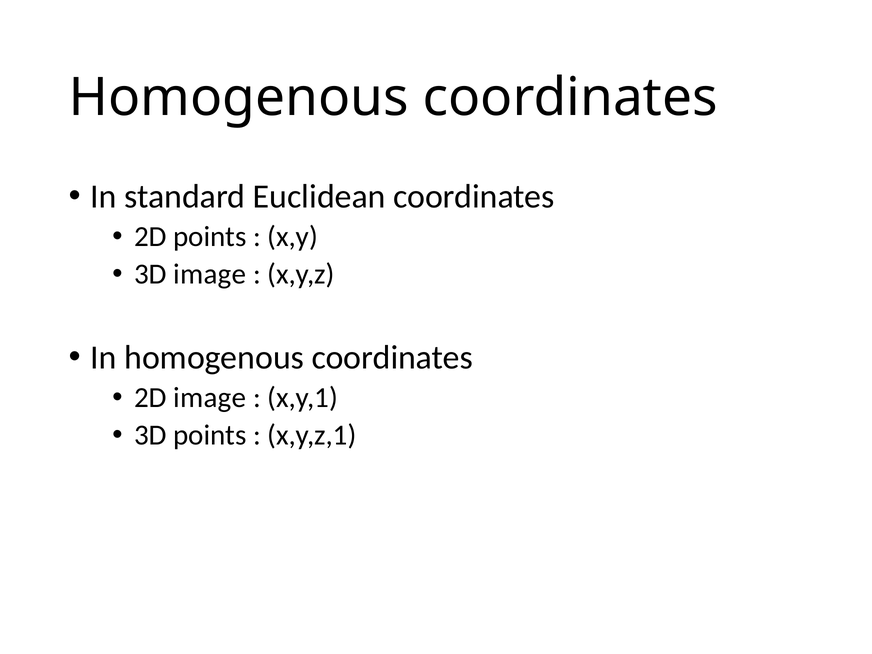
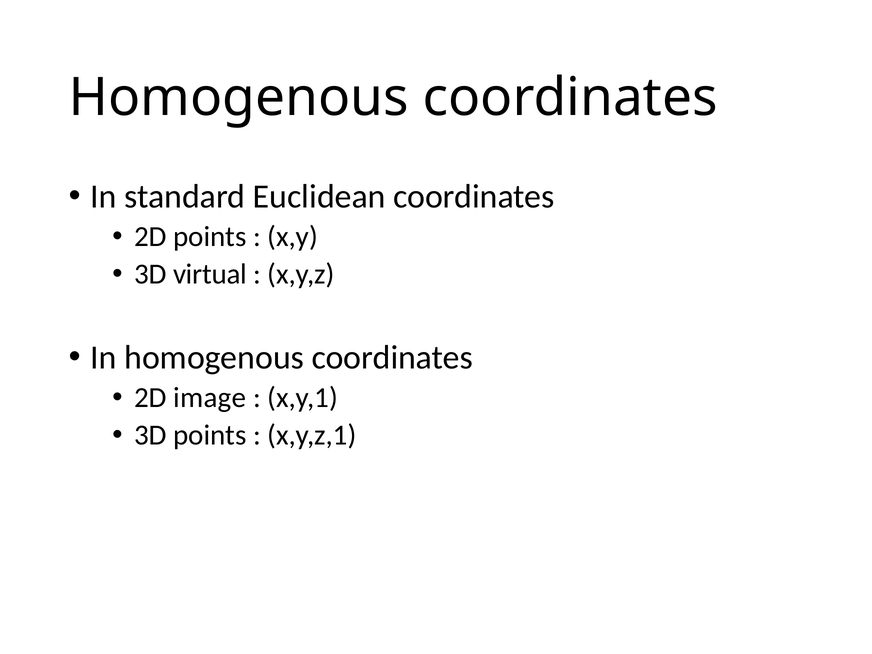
3D image: image -> virtual (210, 274)
